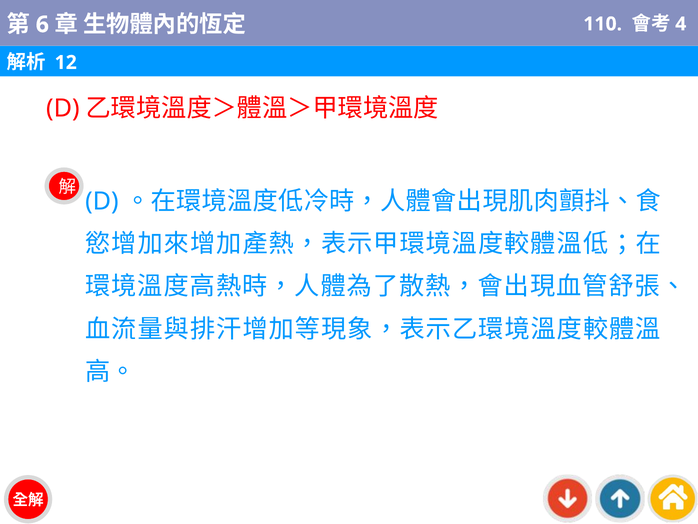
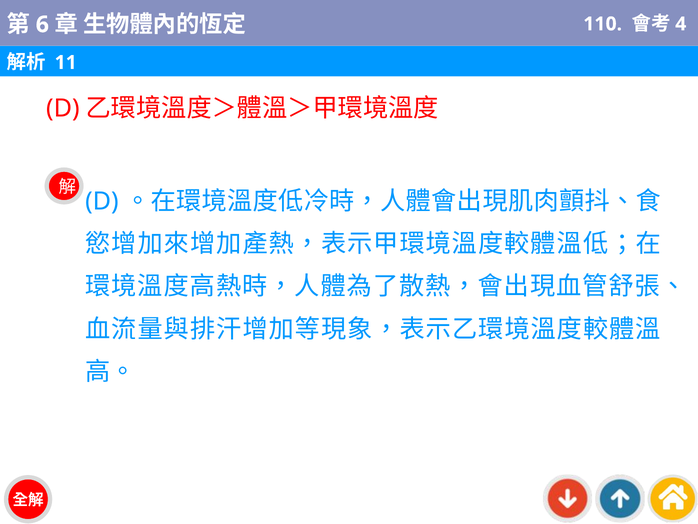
12: 12 -> 11 (66, 62)
